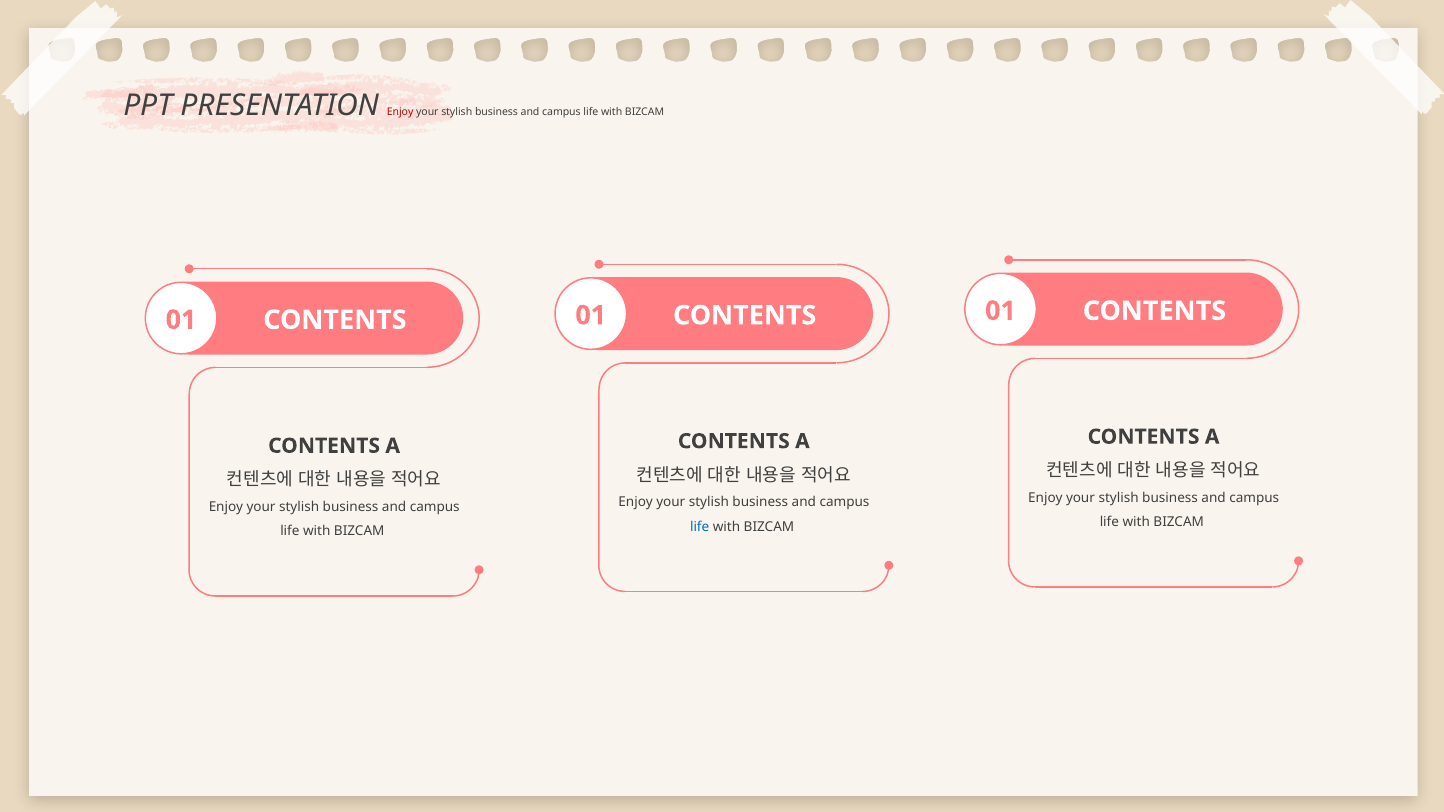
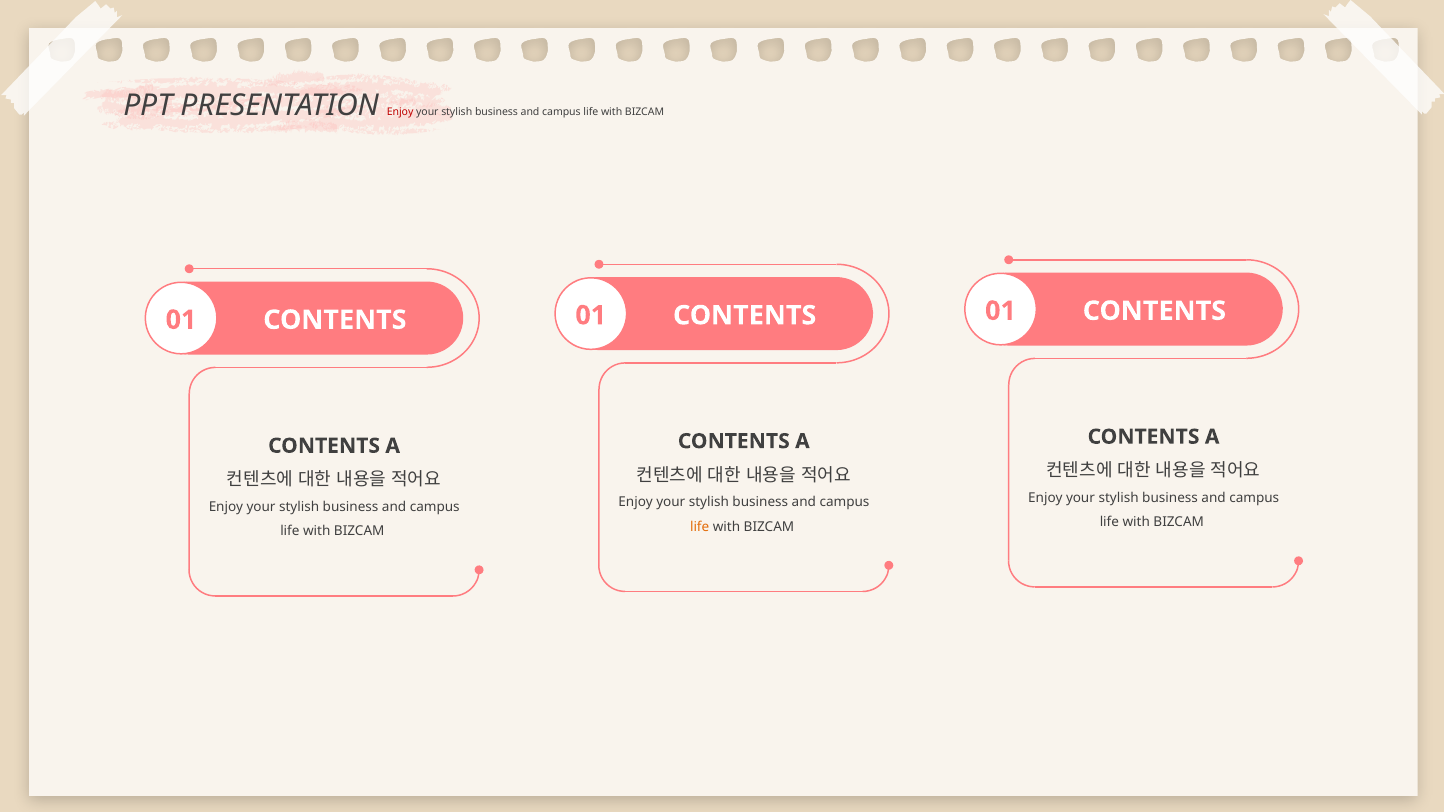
life colour: blue -> orange (700, 527)
